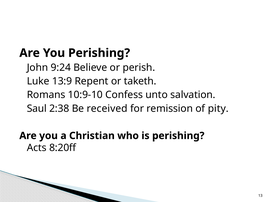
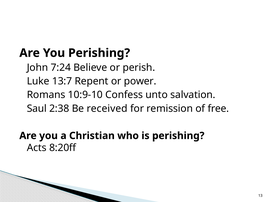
9:24: 9:24 -> 7:24 (61, 68)
13:9: 13:9 -> 13:7 (62, 81)
taketh: taketh -> power (140, 81)
pity: pity -> free (218, 108)
